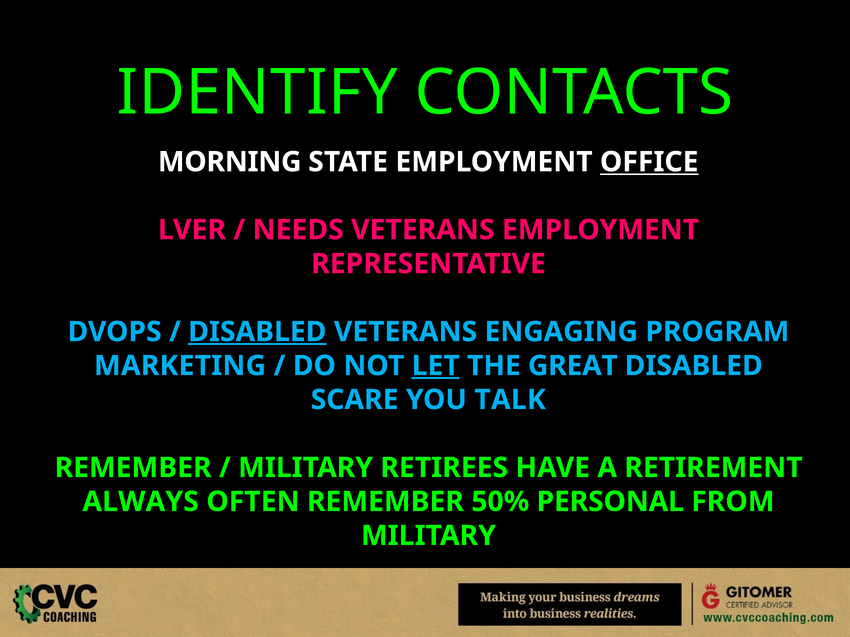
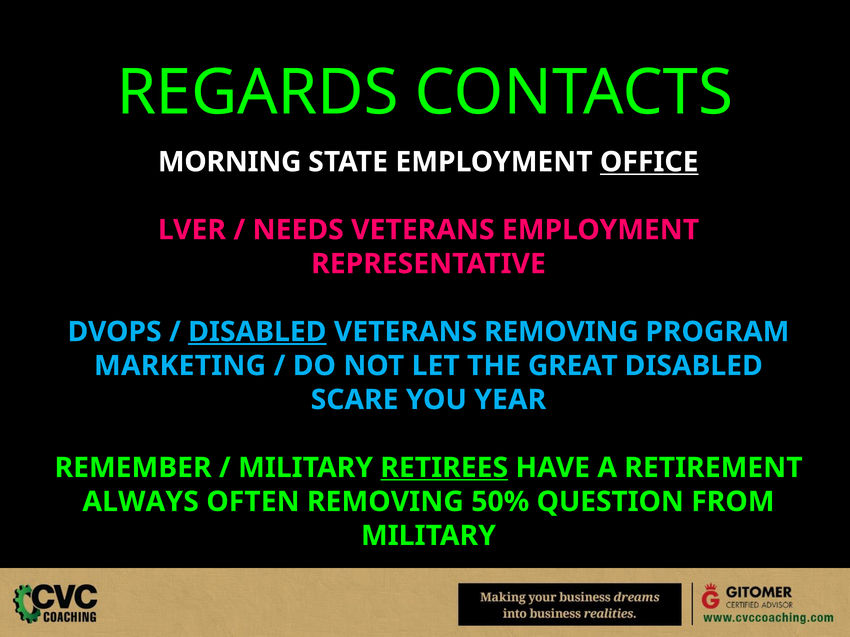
IDENTIFY: IDENTIFY -> REGARDS (258, 93)
VETERANS ENGAGING: ENGAGING -> REMOVING (561, 332)
LET underline: present -> none (436, 366)
TALK: TALK -> YEAR (510, 400)
RETIREES underline: none -> present (444, 468)
OFTEN REMEMBER: REMEMBER -> REMOVING (385, 502)
PERSONAL: PERSONAL -> QUESTION (610, 502)
